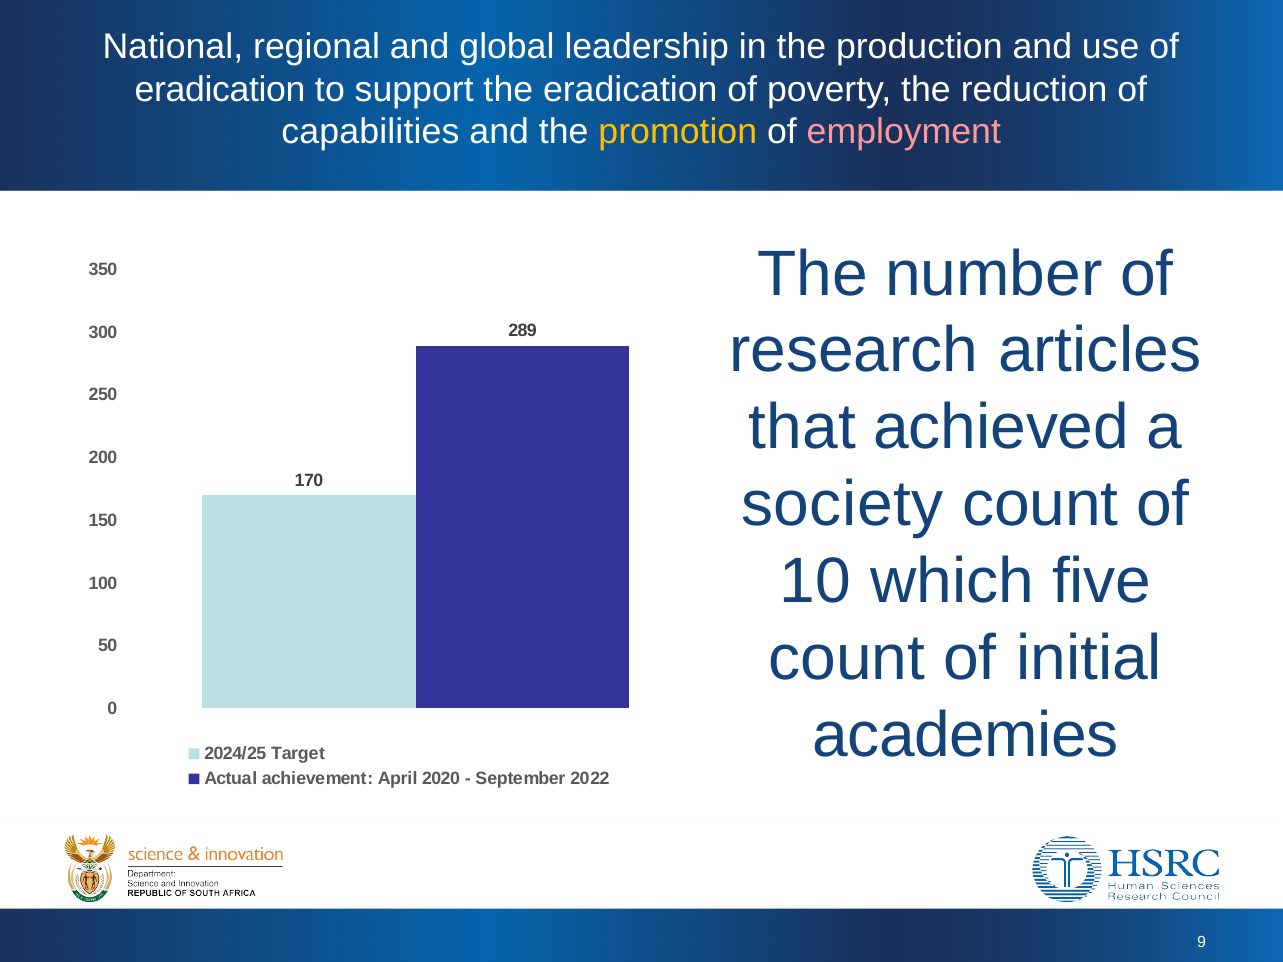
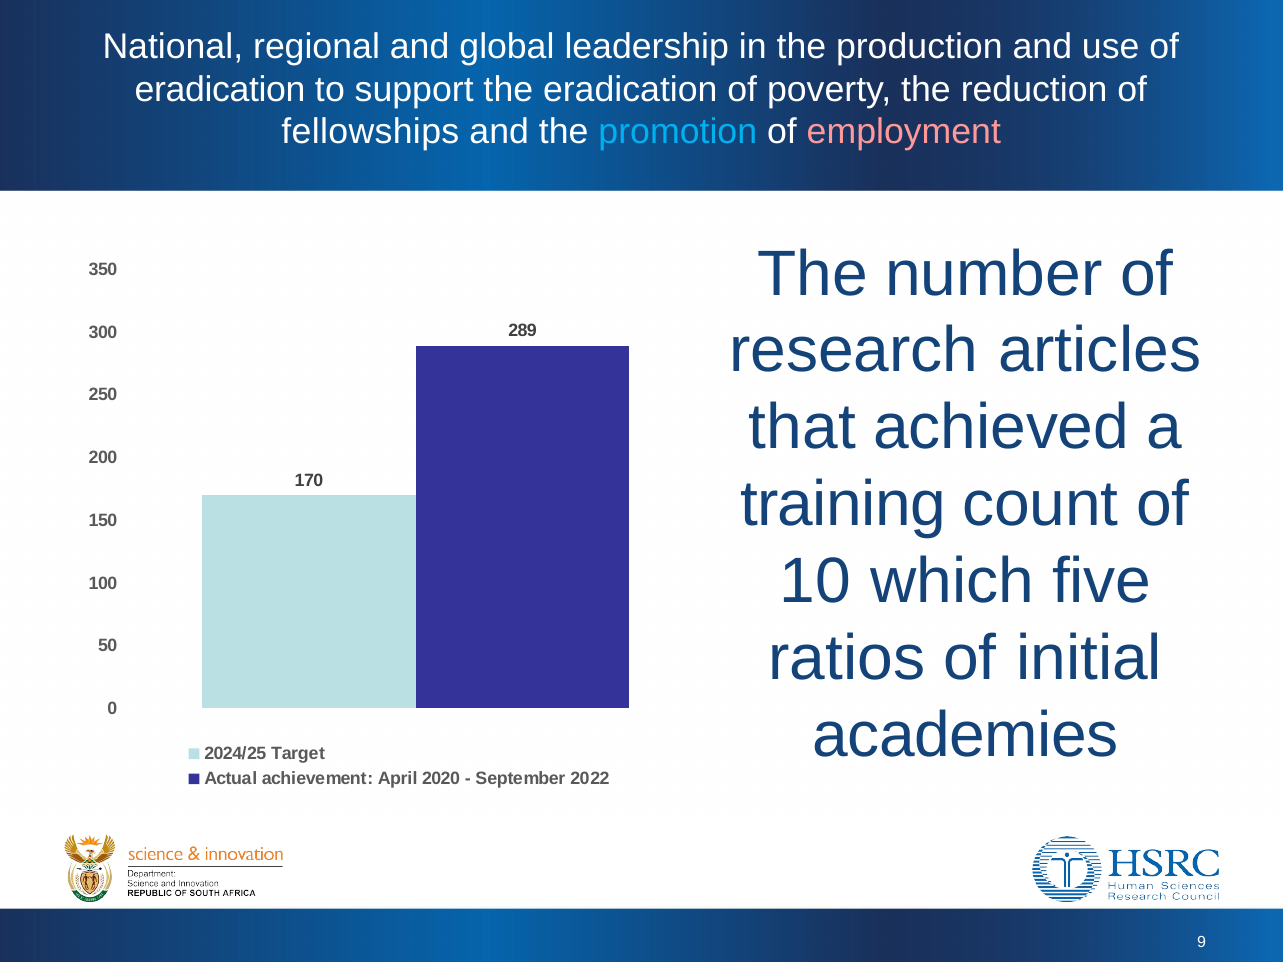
capabilities: capabilities -> fellowships (370, 132)
promotion colour: yellow -> light blue (678, 132)
society: society -> training (843, 505)
count: count -> ratios (847, 659)
